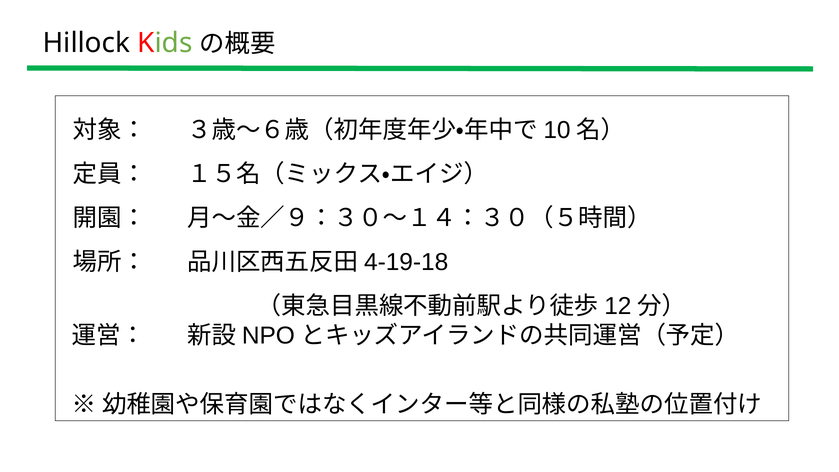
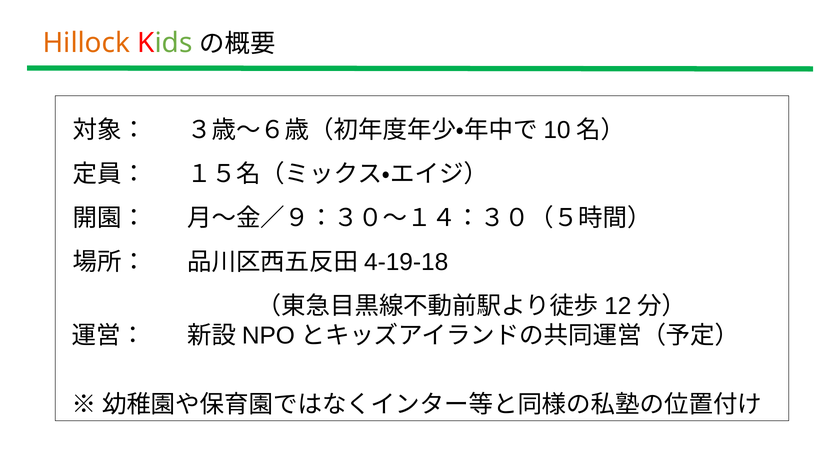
Hillock colour: black -> orange (86, 43)
